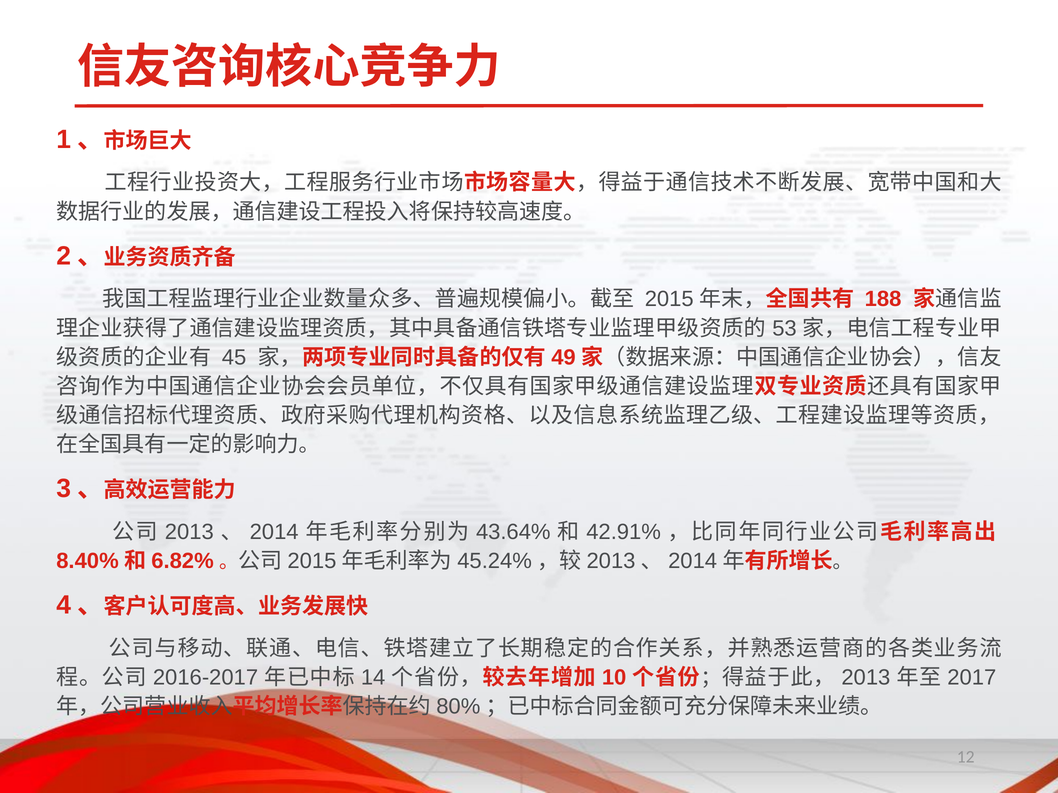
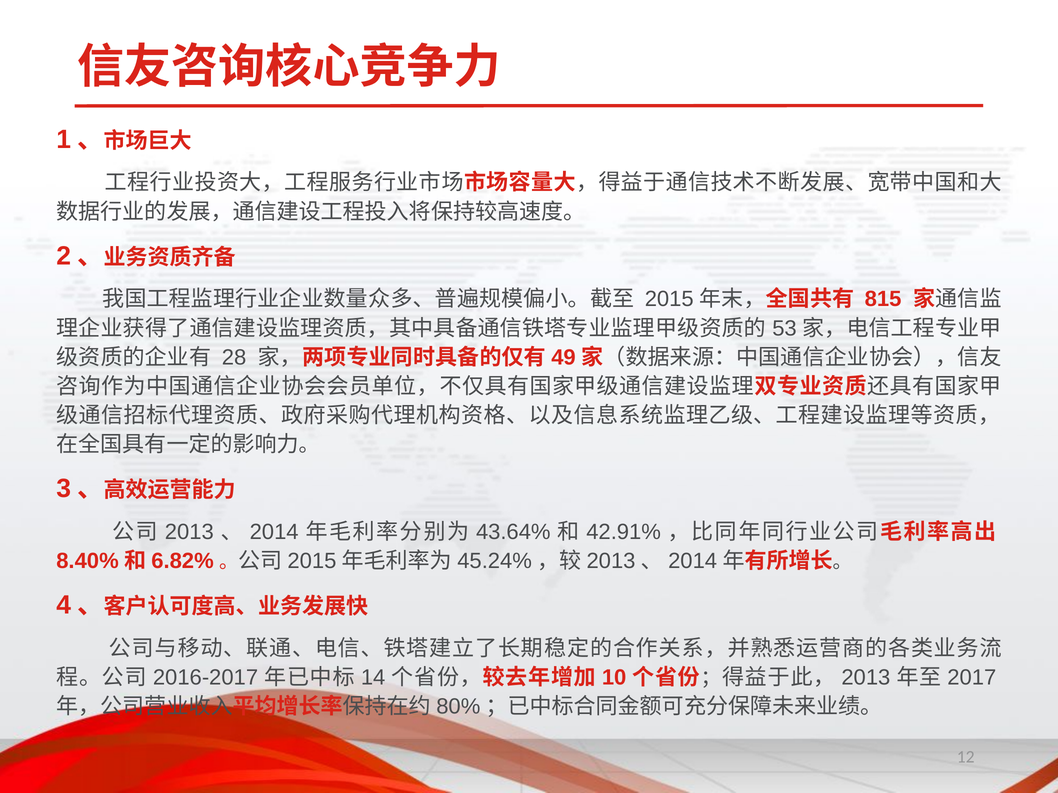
188: 188 -> 815 (883, 299)
45: 45 -> 28 (234, 358)
